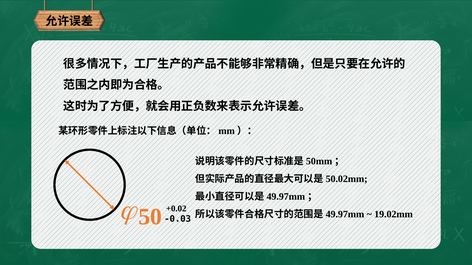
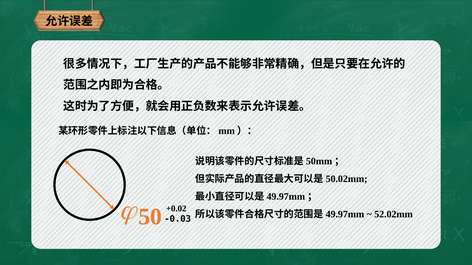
19.02mm: 19.02mm -> 52.02mm (394, 215)
